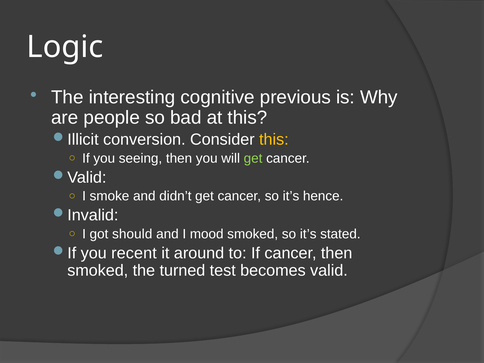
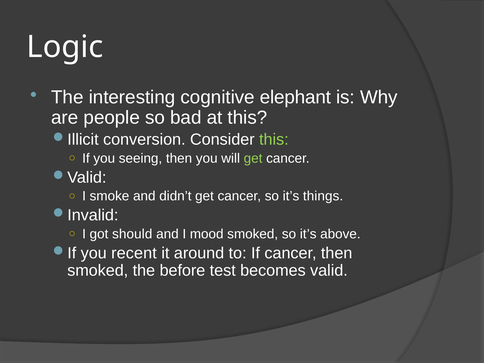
previous: previous -> elephant (295, 97)
this colour: yellow -> light green (274, 140)
hence: hence -> things (323, 196)
stated: stated -> above (340, 234)
turned: turned -> before (182, 271)
